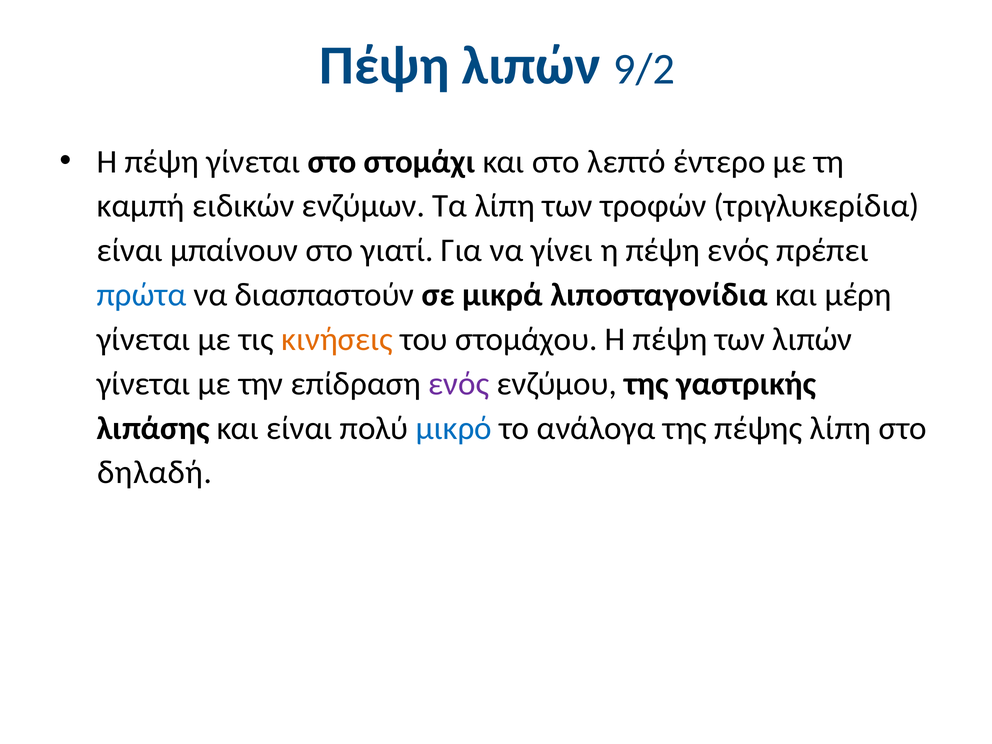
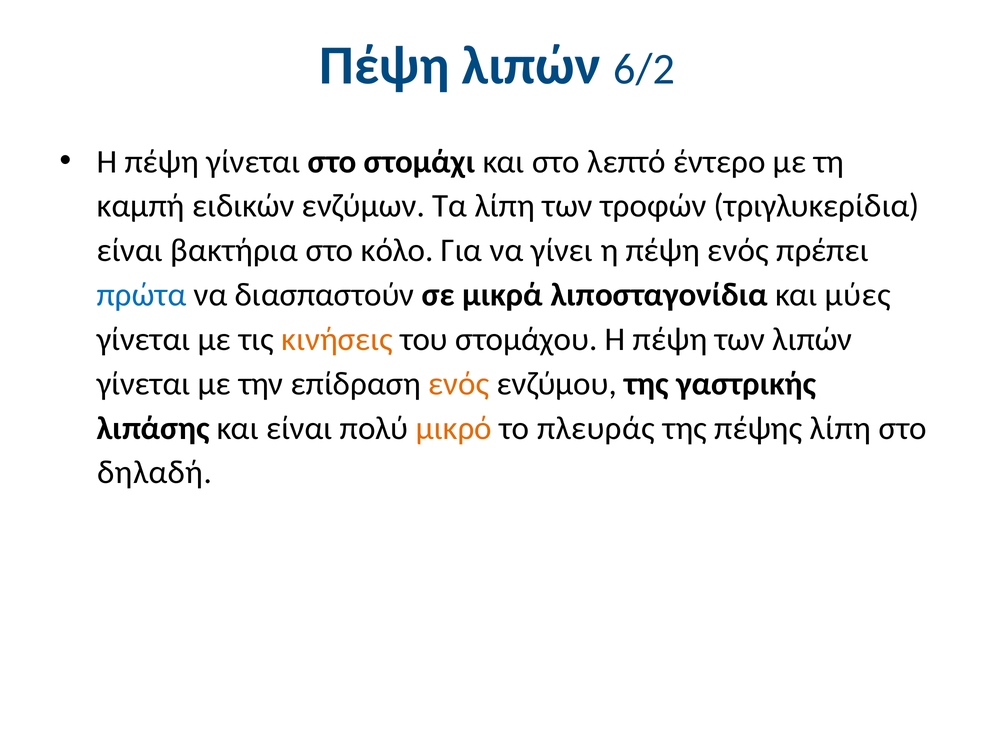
9/2: 9/2 -> 6/2 (644, 69)
μπαίνουν: μπαίνουν -> βακτήρια (234, 250)
γιατί: γιατί -> κόλο (397, 250)
μέρη: μέρη -> μύες (858, 295)
ενός colour: purple -> orange (459, 384)
μικρό colour: blue -> orange (454, 428)
ανάλογα: ανάλογα -> πλευράς (596, 428)
